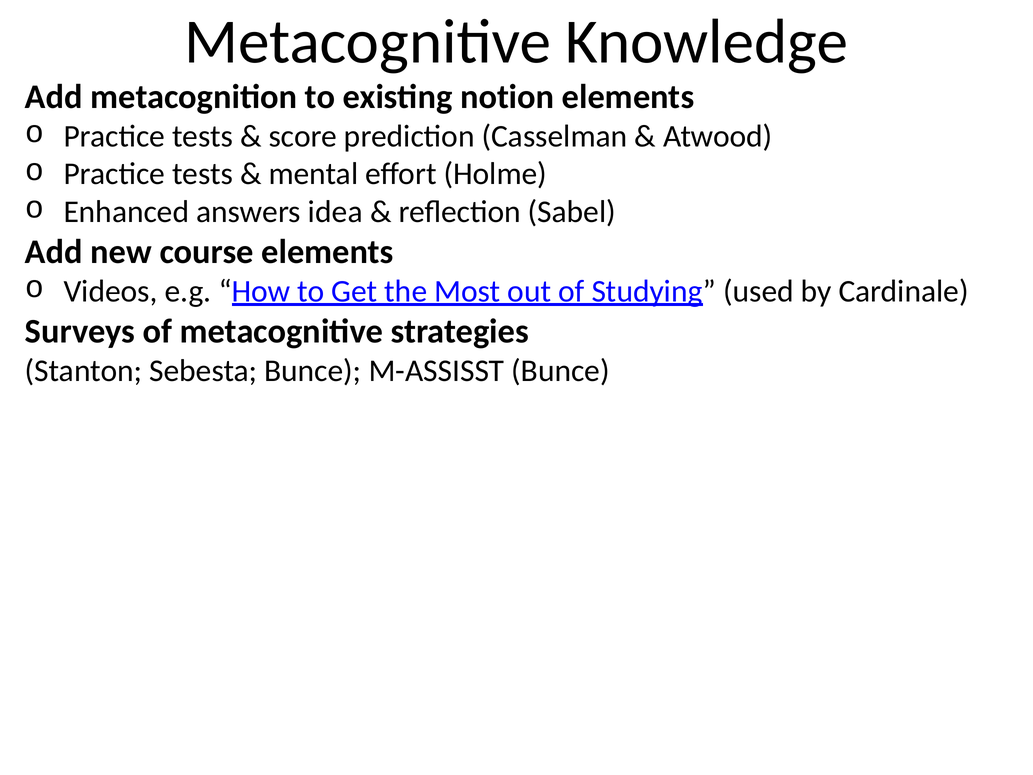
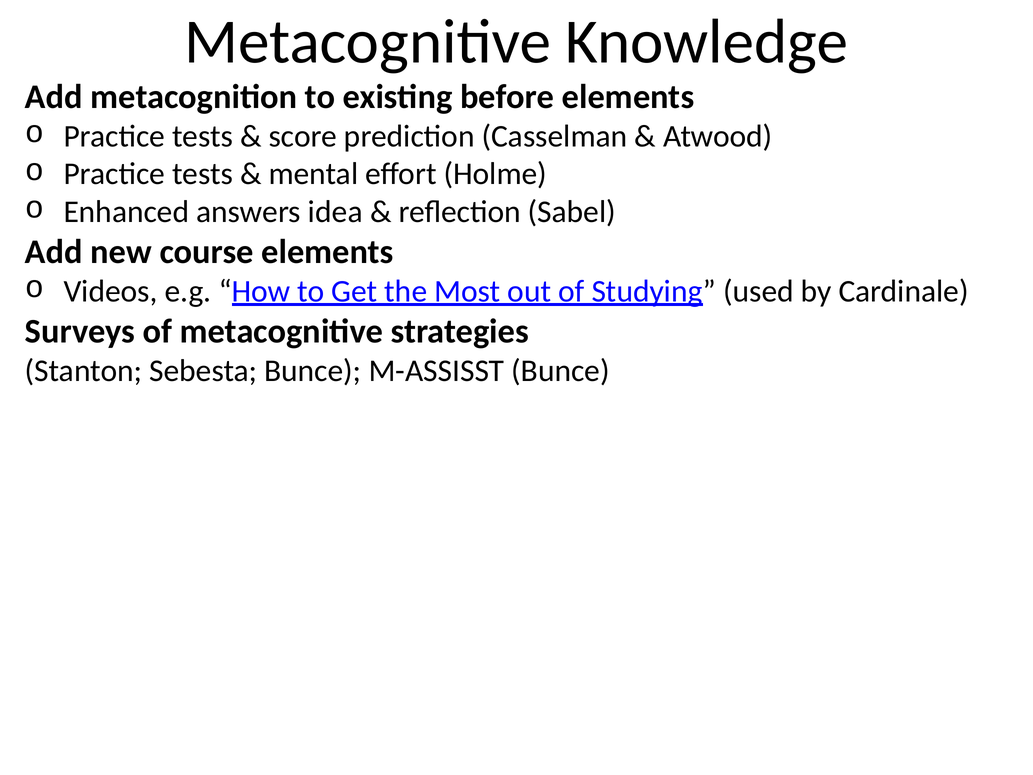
notion: notion -> before (507, 97)
